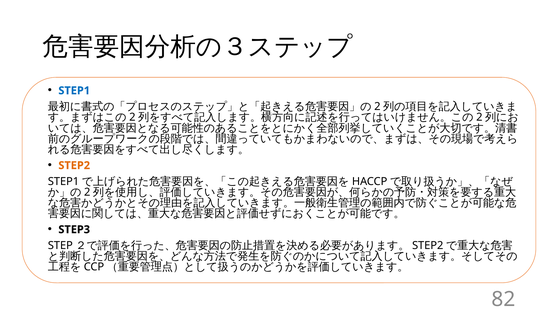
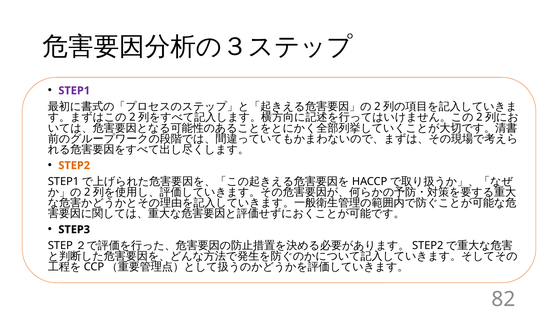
STEP1 colour: blue -> purple (74, 91)
